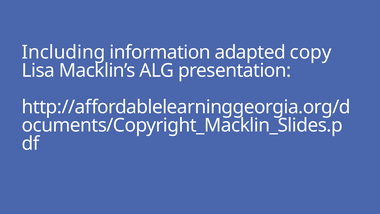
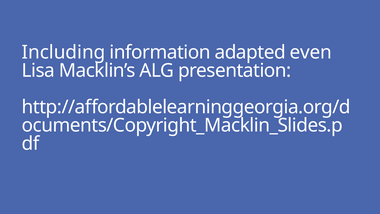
copy: copy -> even (311, 52)
